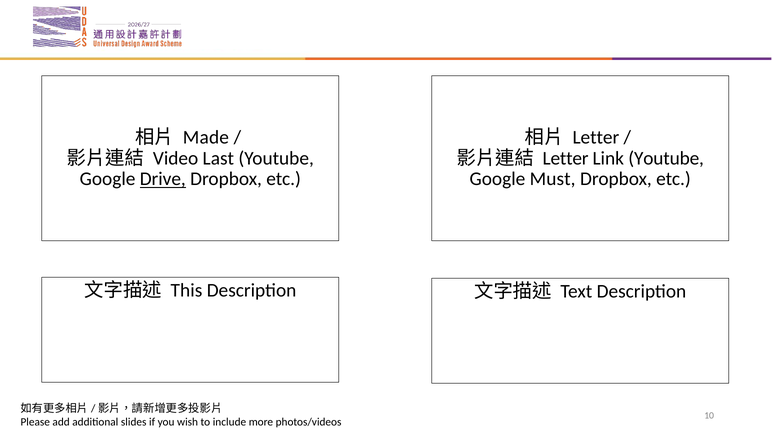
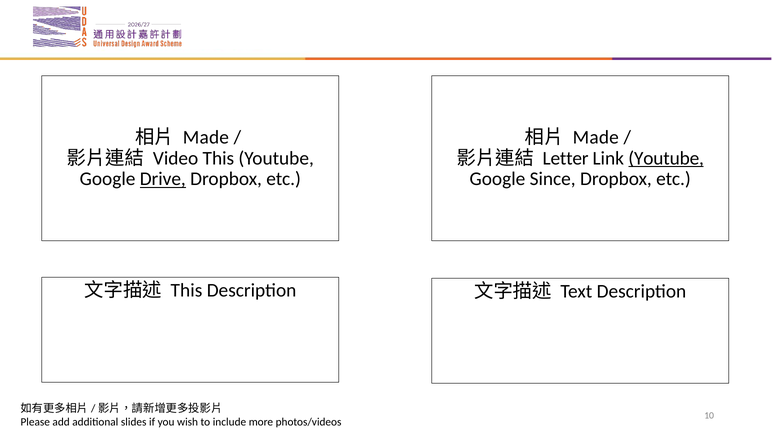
Letter: Letter -> Made (596, 137)
Video Last: Last -> This (218, 158)
Youtube underline: none -> present (666, 158)
Must: Must -> Since (553, 179)
